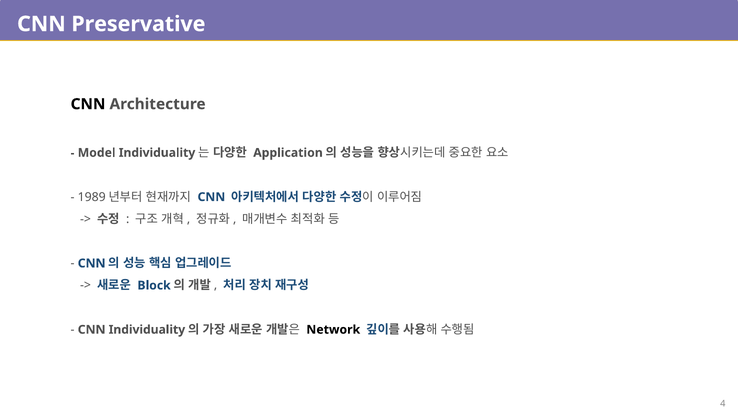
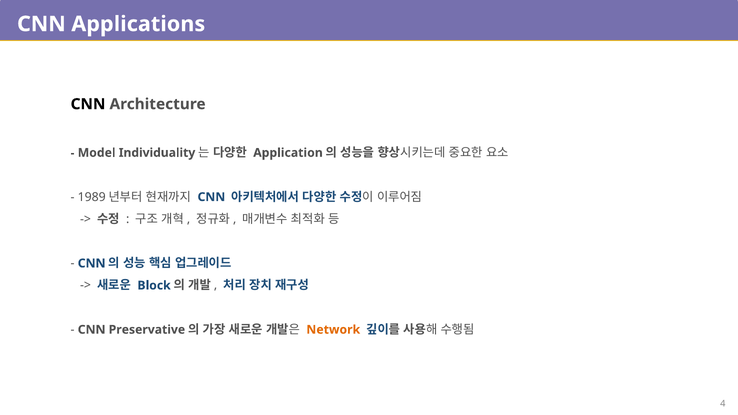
Preservative: Preservative -> Applications (138, 24)
CNN Individuality: Individuality -> Preservative (147, 330)
Network colour: black -> orange (333, 330)
